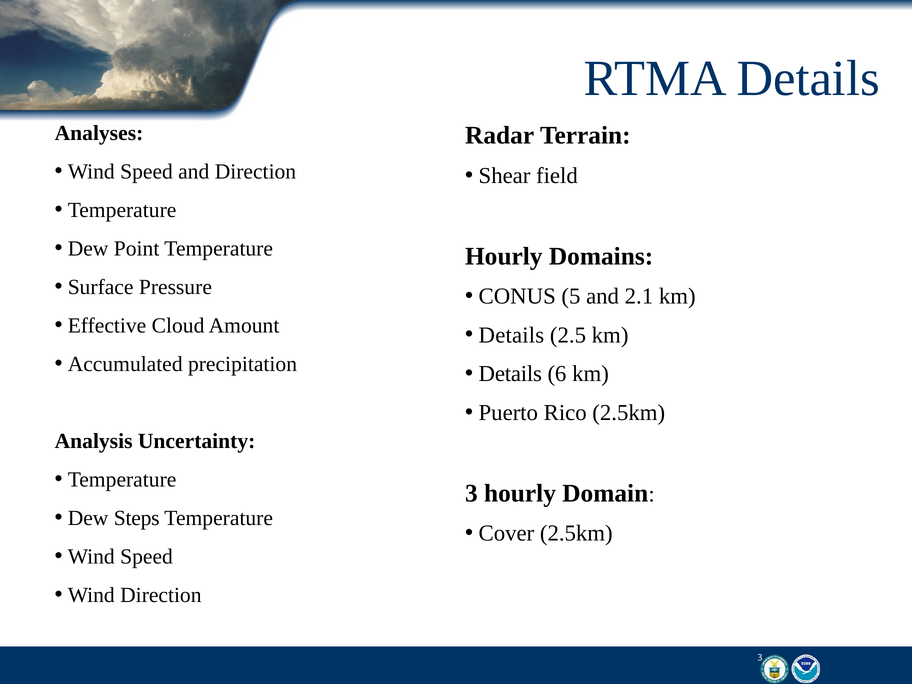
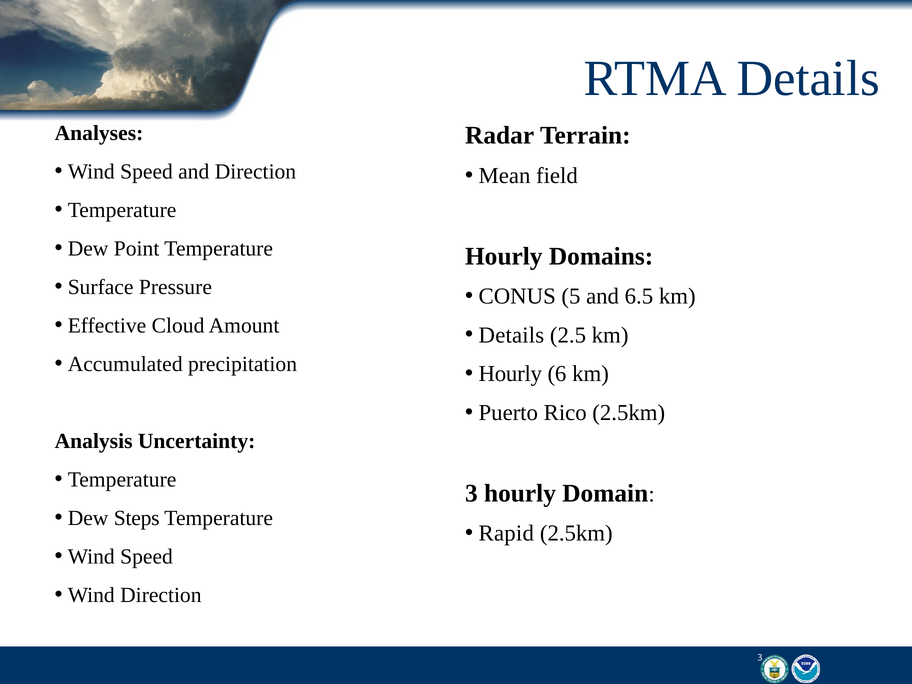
Shear: Shear -> Mean (505, 176)
2.1: 2.1 -> 6.5 (639, 296)
Details: Details -> Hourly (510, 374)
Cover: Cover -> Rapid (506, 533)
